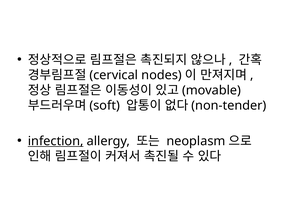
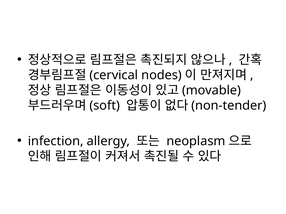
infection underline: present -> none (56, 141)
